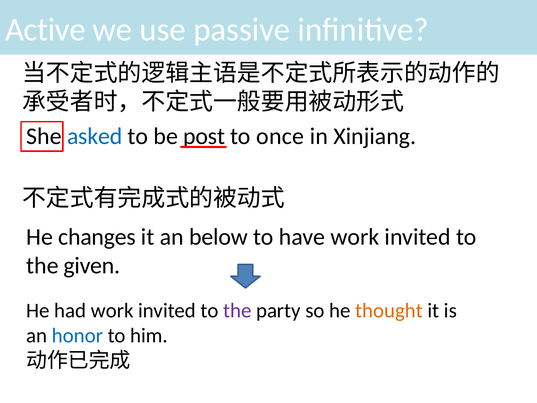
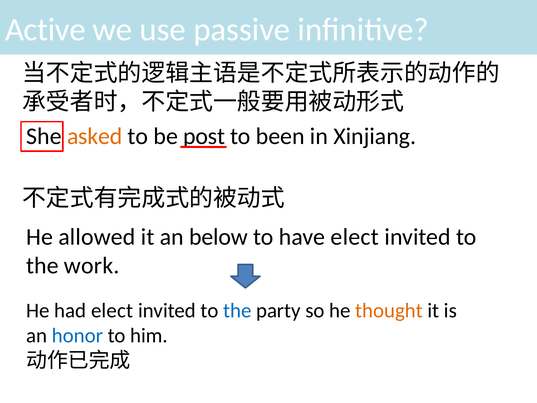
asked colour: blue -> orange (95, 136)
once: once -> been (280, 136)
changes: changes -> allowed (97, 237)
have work: work -> elect (355, 237)
given: given -> work (92, 265)
had work: work -> elect (112, 310)
the colour: purple -> blue (237, 310)
